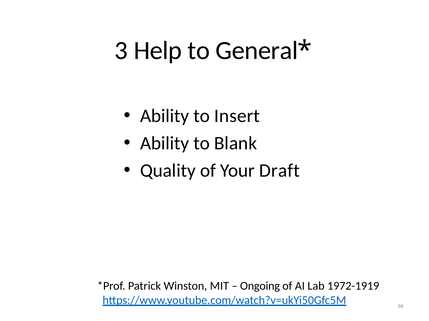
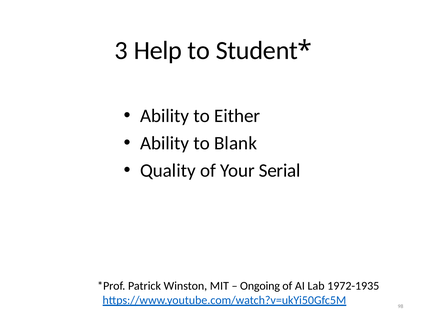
General: General -> Student (257, 51)
Insert: Insert -> Either (237, 116)
Draft: Draft -> Serial (280, 171)
1972-1919: 1972-1919 -> 1972-1935 (353, 287)
